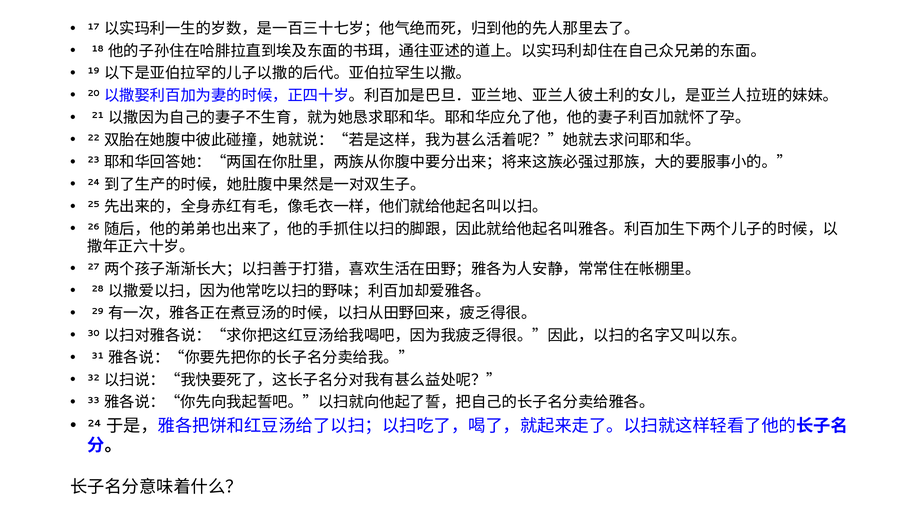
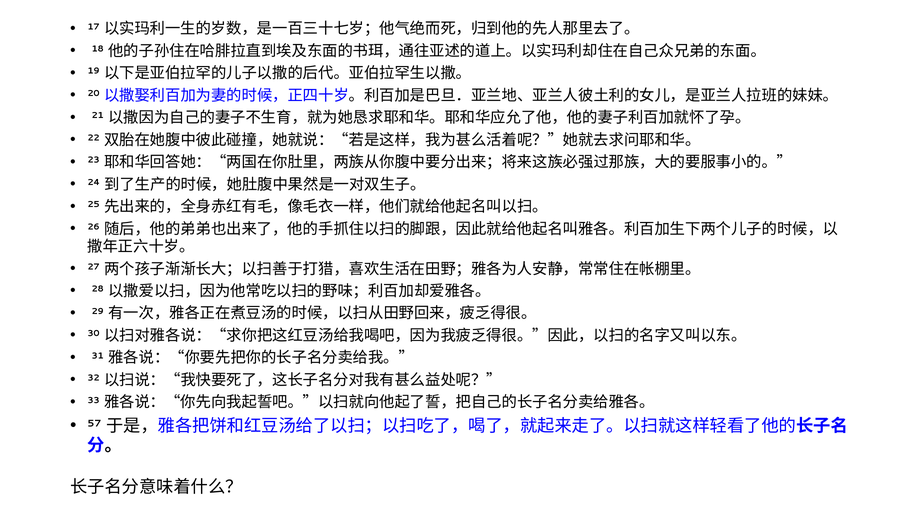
24: 24 -> 57 (94, 423)
